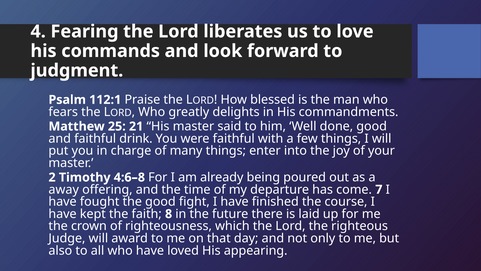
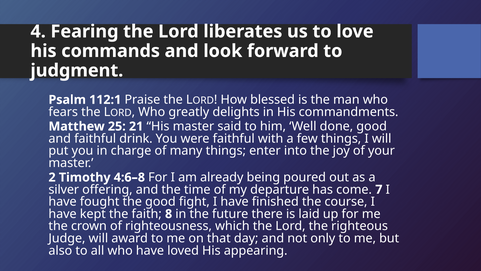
away: away -> silver (64, 189)
